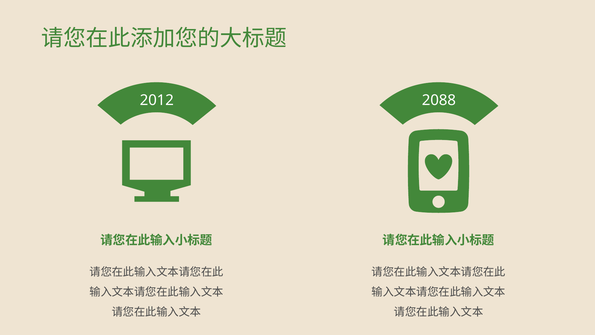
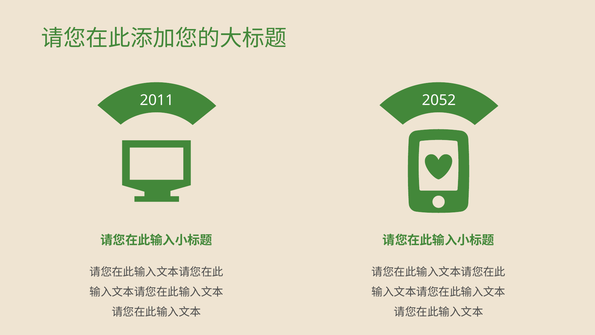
2012: 2012 -> 2011 (157, 100)
2088: 2088 -> 2052 (439, 100)
